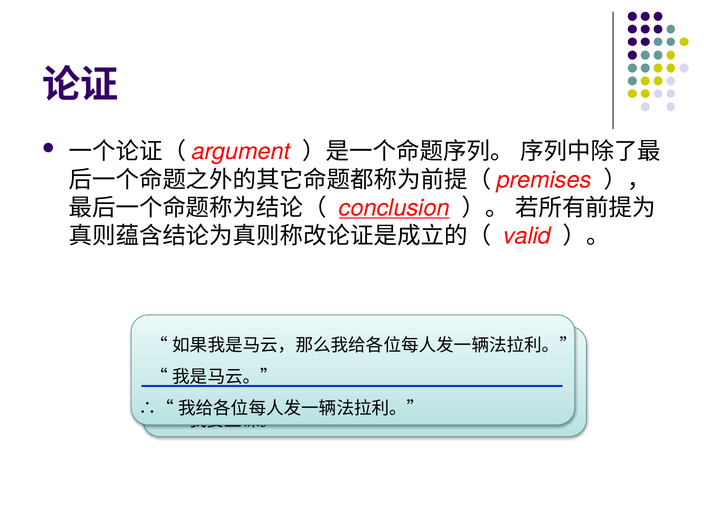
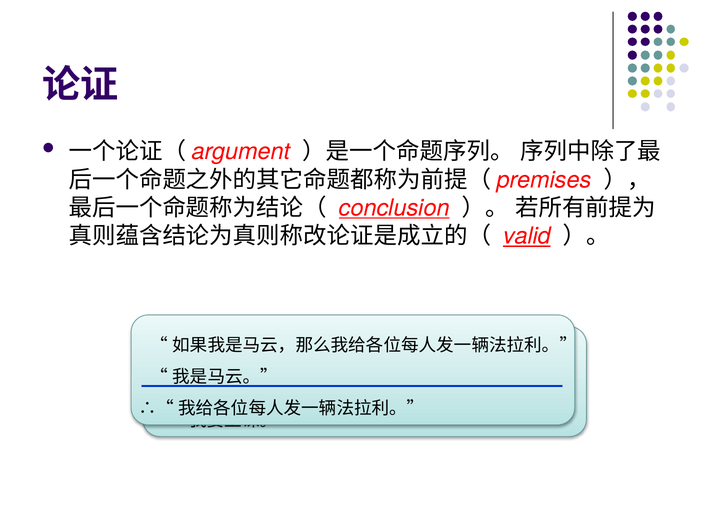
valid underline: none -> present (527, 236)
